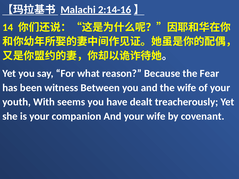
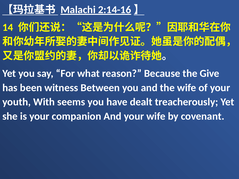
Fear: Fear -> Give (210, 74)
